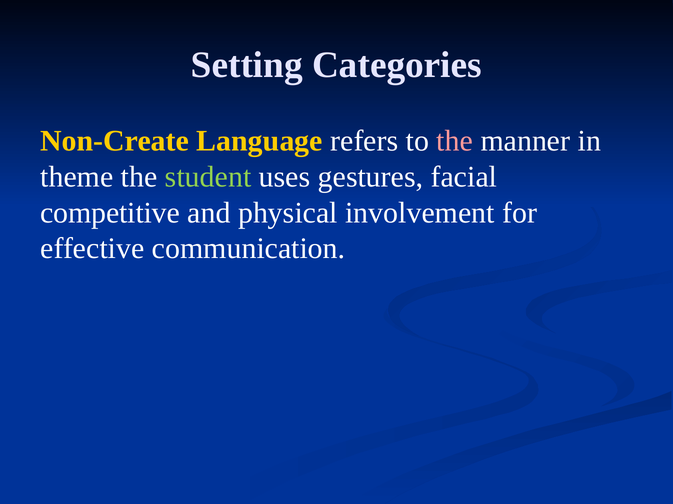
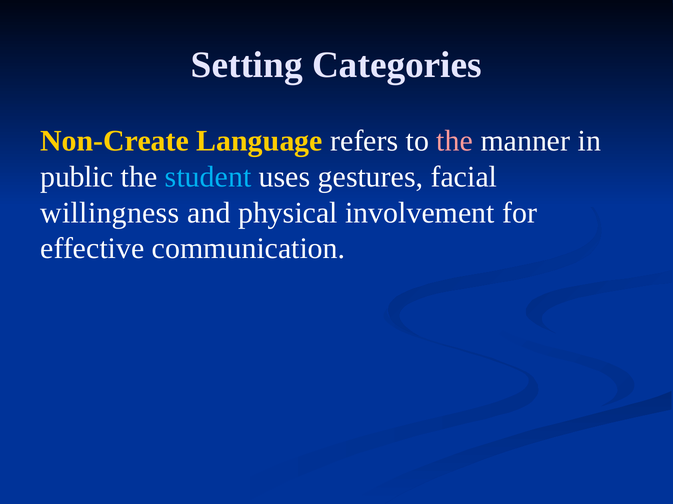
theme: theme -> public (77, 177)
student colour: light green -> light blue (208, 177)
competitive: competitive -> willingness (110, 213)
